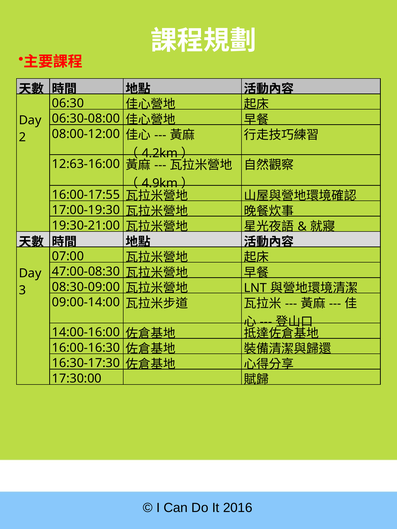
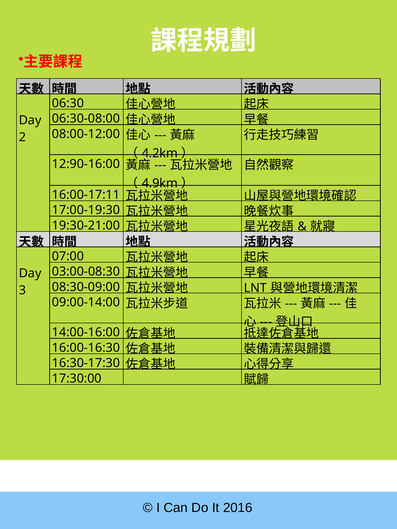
12:63-16:00: 12:63-16:00 -> 12:90-16:00 (86, 164)
16:00-17:55: 16:00-17:55 -> 16:00-17:11 (86, 195)
47:00-08:30: 47:00-08:30 -> 03:00-08:30 (86, 272)
